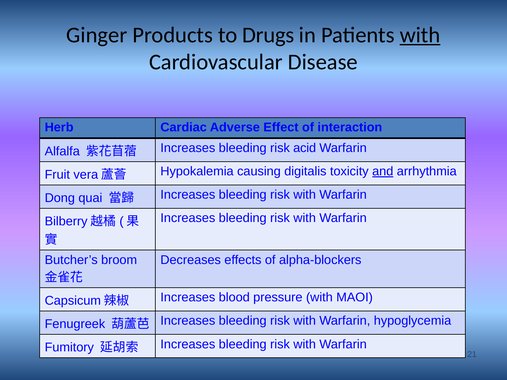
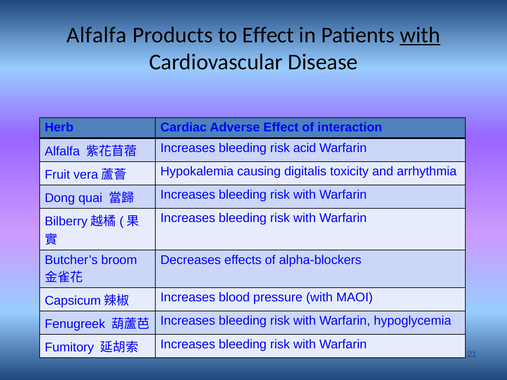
Ginger: Ginger -> Alfalfa (97, 35)
to Drugs: Drugs -> Effect (268, 35)
and underline: present -> none (383, 171)
